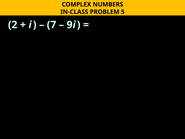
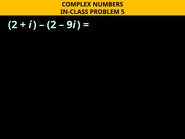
7: 7 -> 2 (52, 25)
